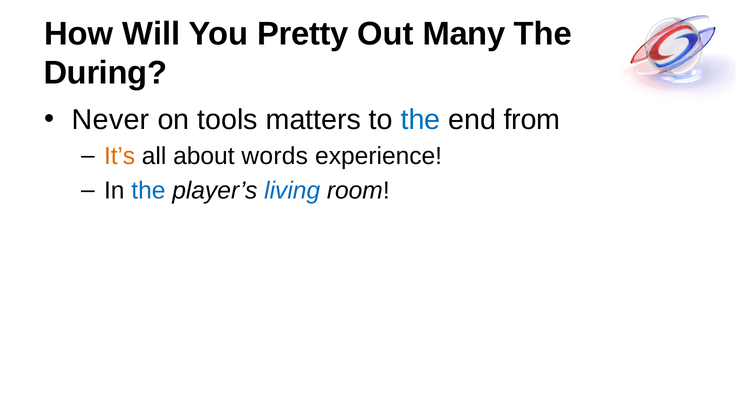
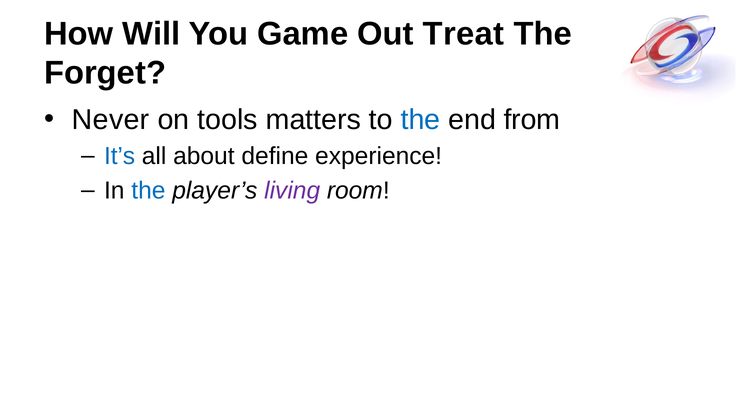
Pretty: Pretty -> Game (303, 34)
Many: Many -> Treat (464, 34)
During: During -> Forget (105, 73)
It’s colour: orange -> blue (120, 156)
words: words -> define (275, 156)
living colour: blue -> purple (292, 191)
